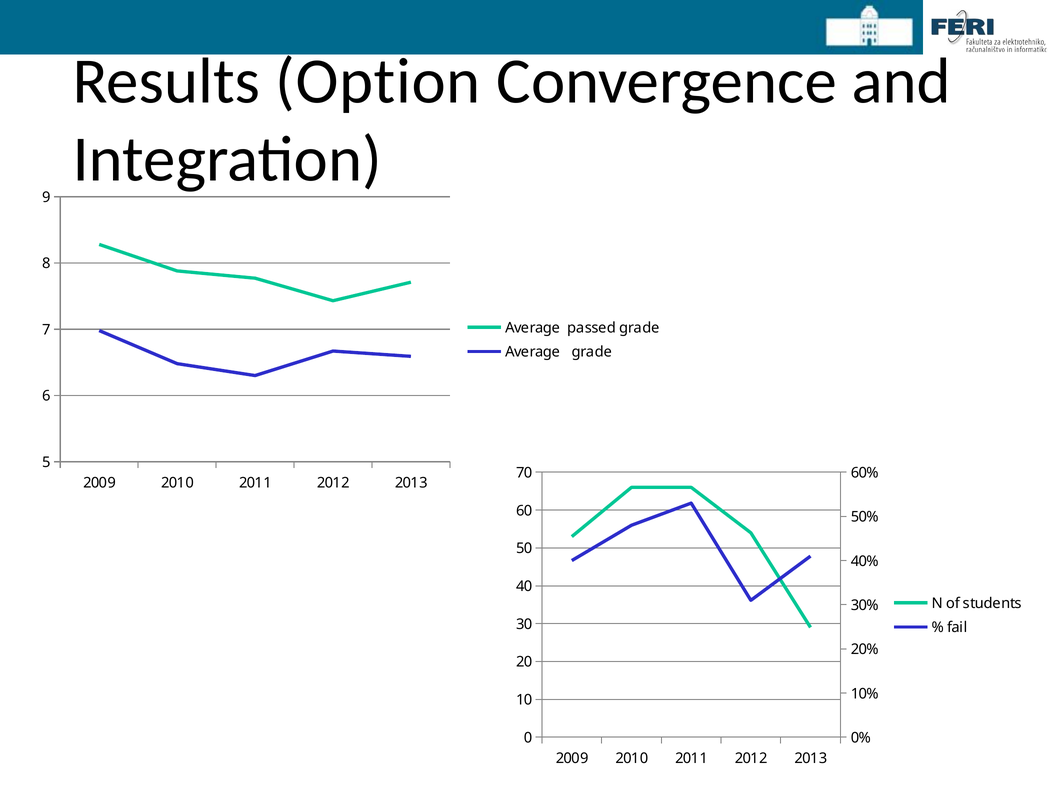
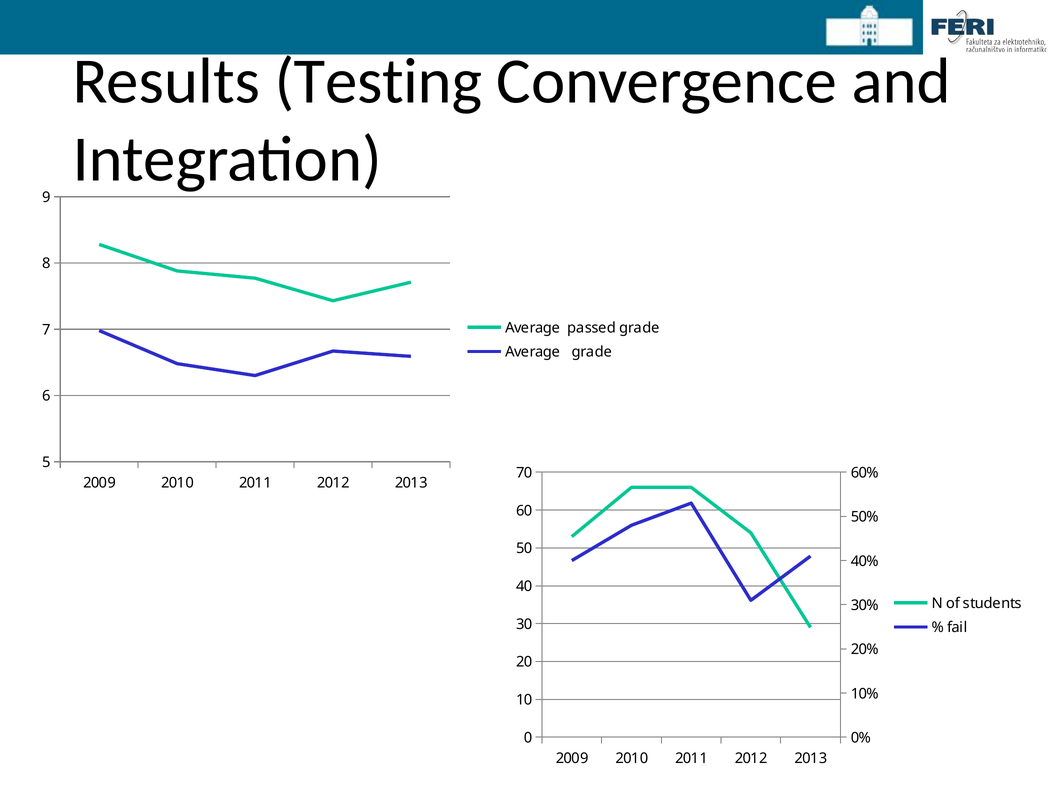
Option: Option -> Testing (378, 82)
